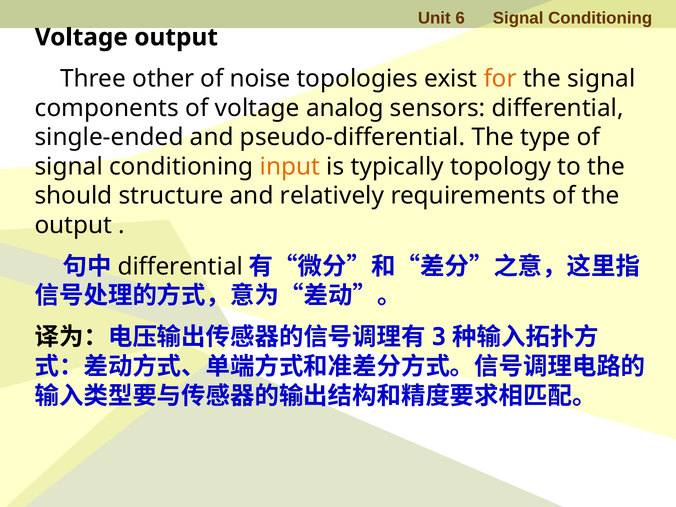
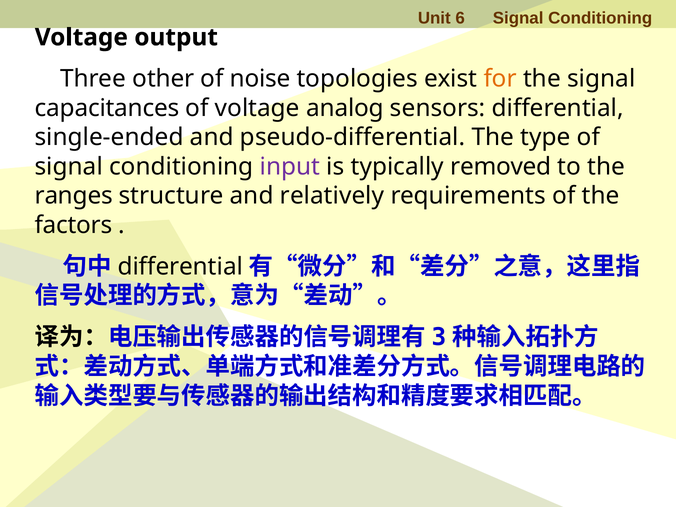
components: components -> capacitances (107, 108)
input colour: orange -> purple (290, 167)
topology: topology -> removed (501, 167)
should: should -> ranges (74, 196)
output: output -> factors (73, 225)
